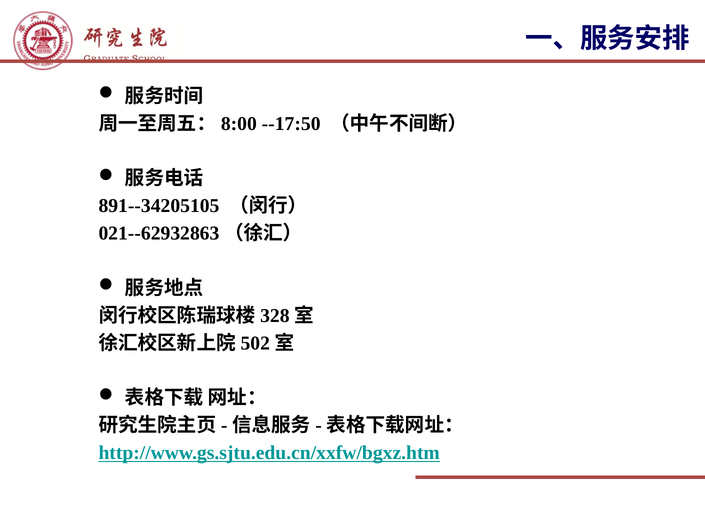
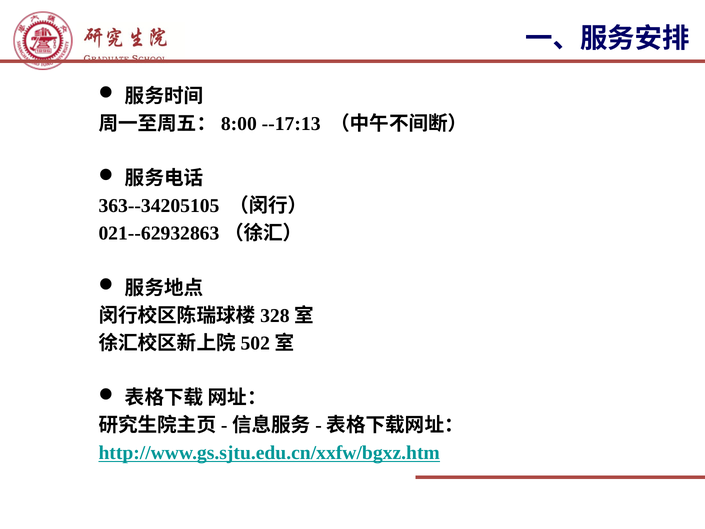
--17:50: --17:50 -> --17:13 (291, 124)
891--34205105: 891--34205105 -> 363--34205105 (159, 206)
